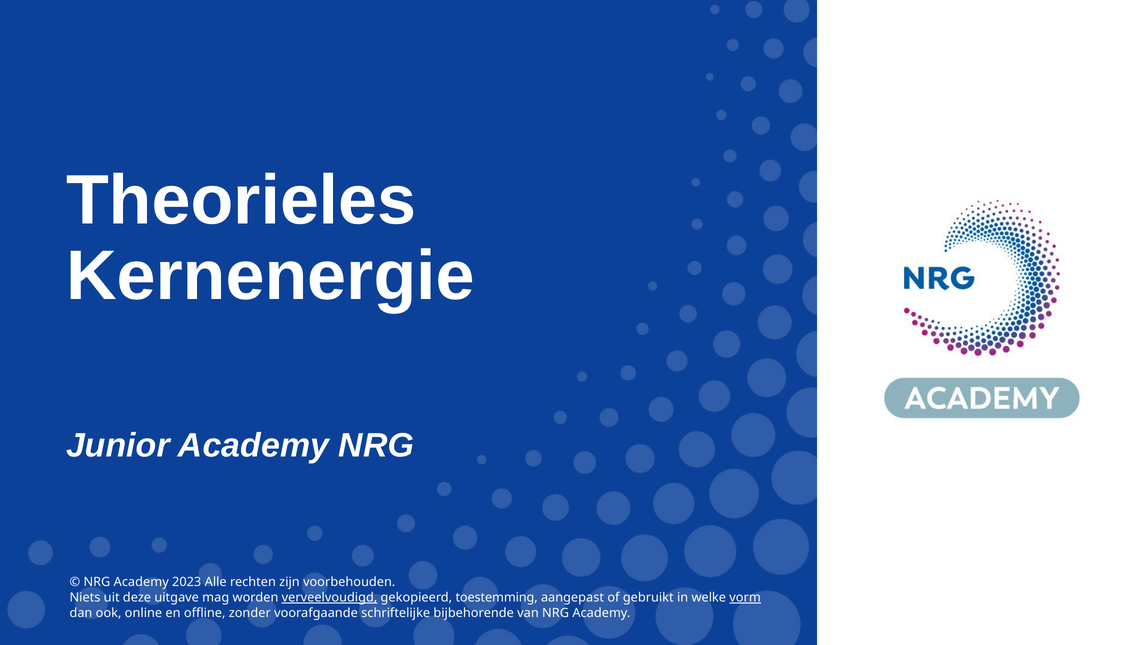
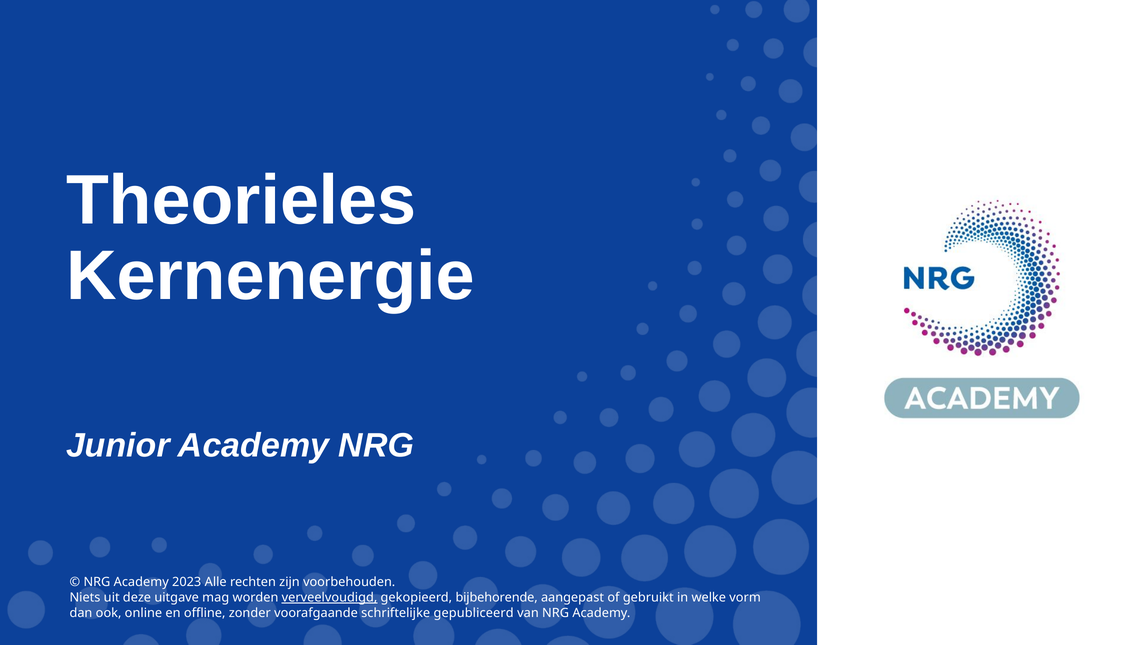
toestemming: toestemming -> bijbehorende (497, 598)
vorm underline: present -> none (745, 598)
bijbehorende: bijbehorende -> gepubliceerd (474, 613)
